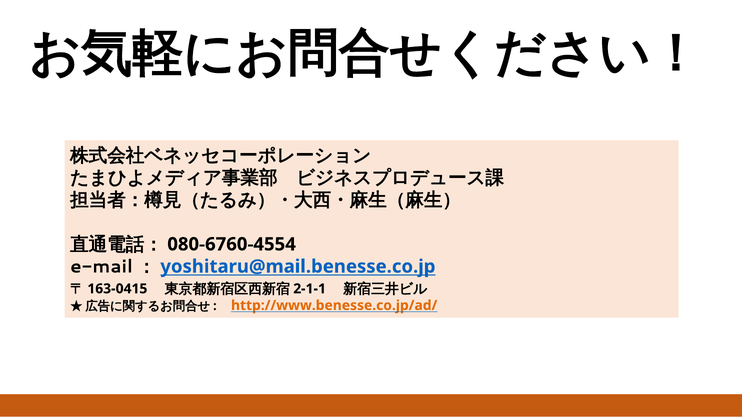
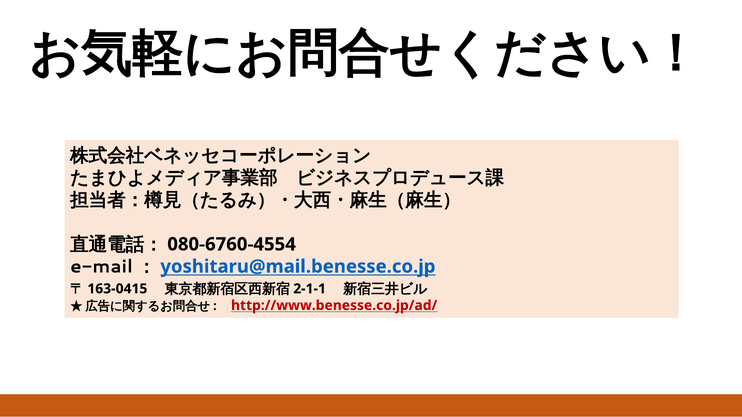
http://www.benesse.co.jp/ad/ colour: orange -> red (334, 306)
